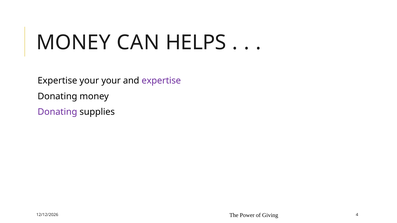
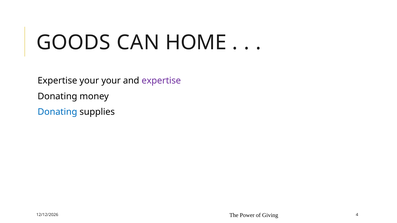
MONEY: MONEY -> GOODS (73, 43)
HELPS: HELPS -> HOME (196, 43)
Donating colour: purple -> blue (57, 112)
